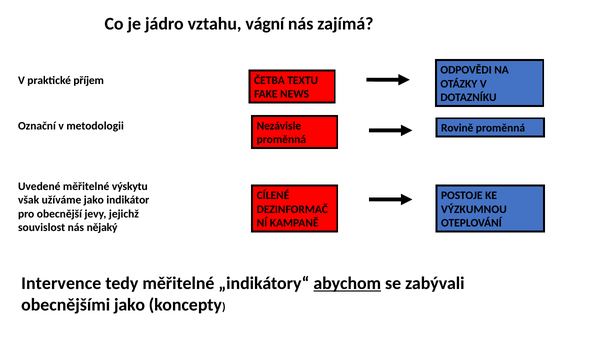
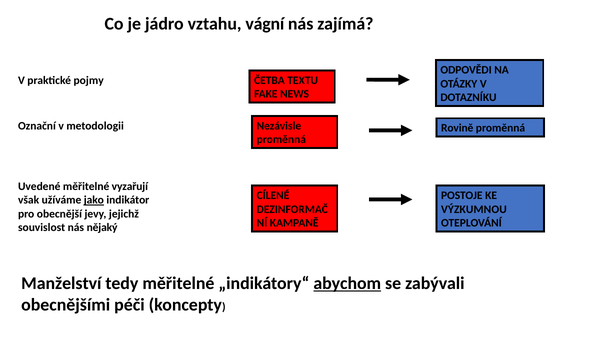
příjem: příjem -> pojmy (89, 80)
výskytu: výskytu -> vyzařují (130, 186)
jako underline: none -> present (94, 200)
Intervence: Intervence -> Manželství (61, 284)
obecnějšími jako: jako -> péči (129, 305)
